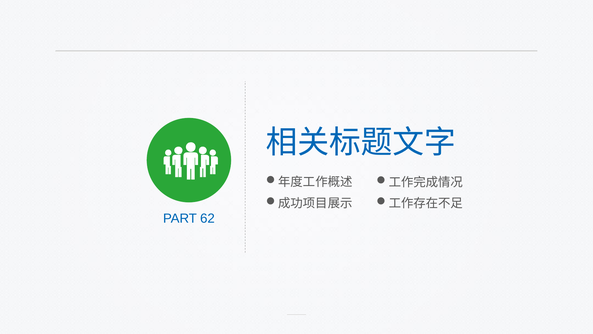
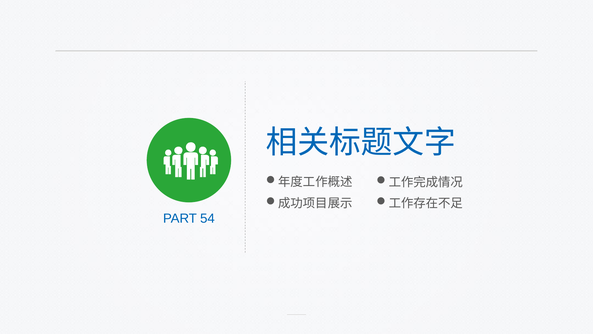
62: 62 -> 54 (207, 218)
